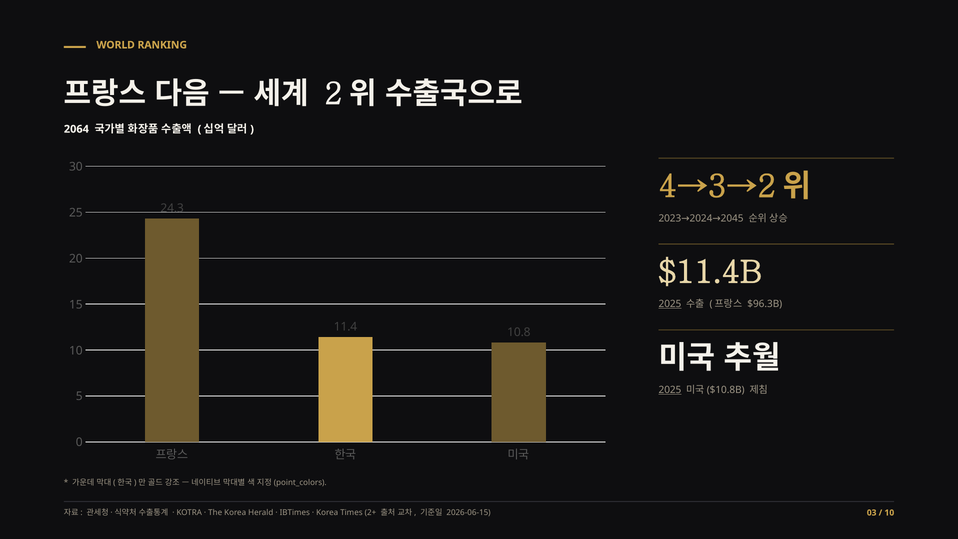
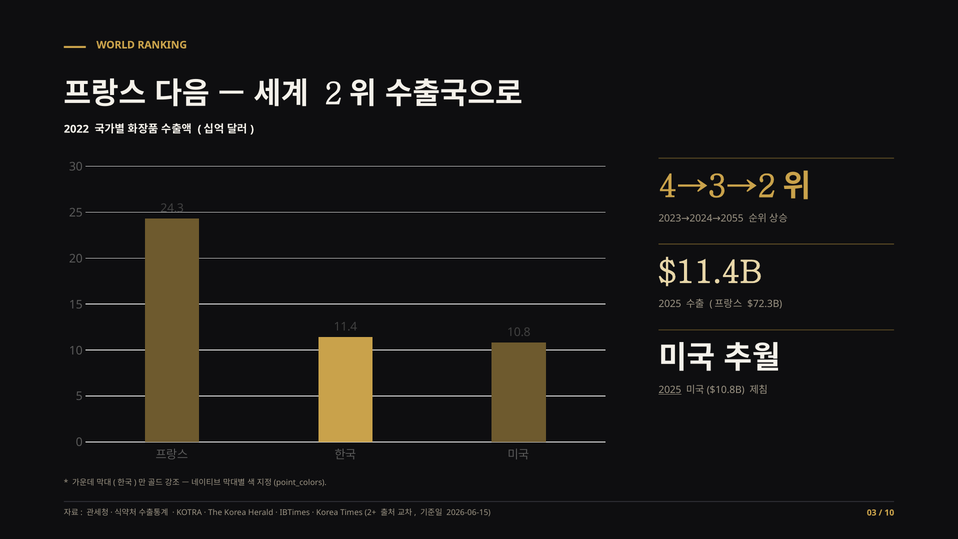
2064: 2064 -> 2022 (76, 129)
2045: 2045 -> 2055 (732, 218)
2025 underline: present -> none (670, 304)
$96.3B: $96.3B -> $72.3B (765, 304)
